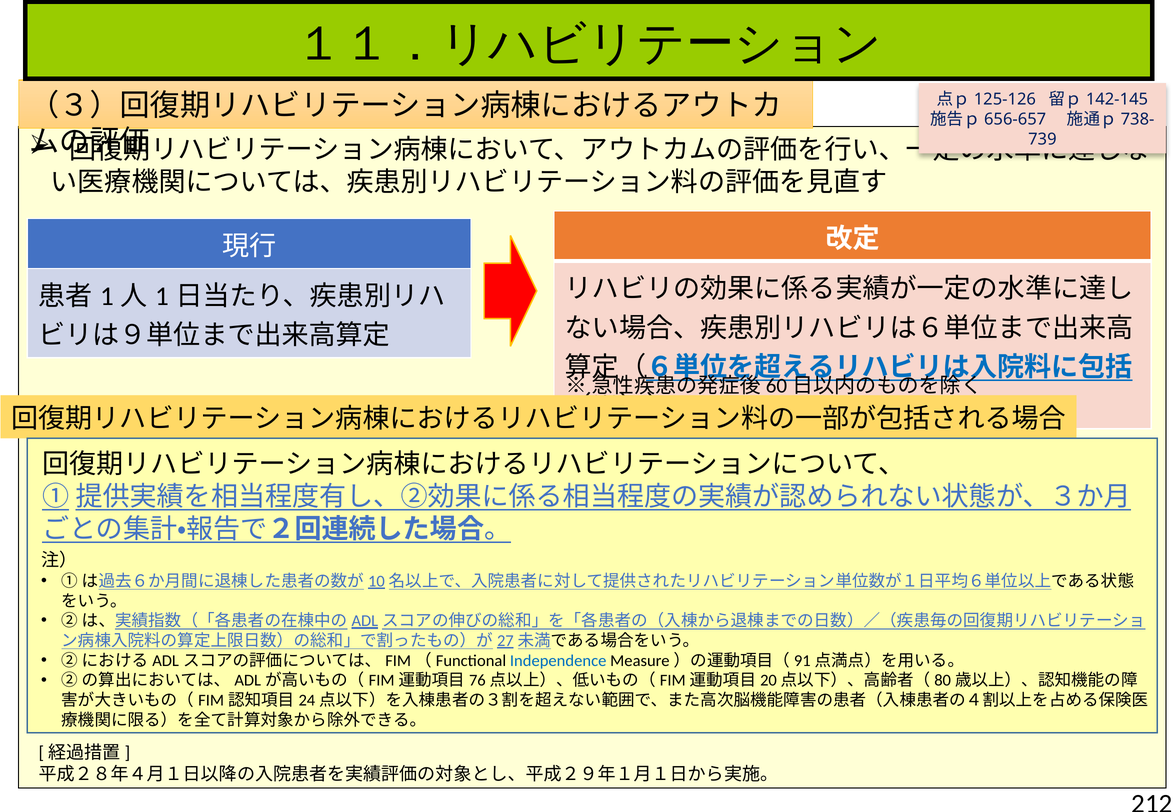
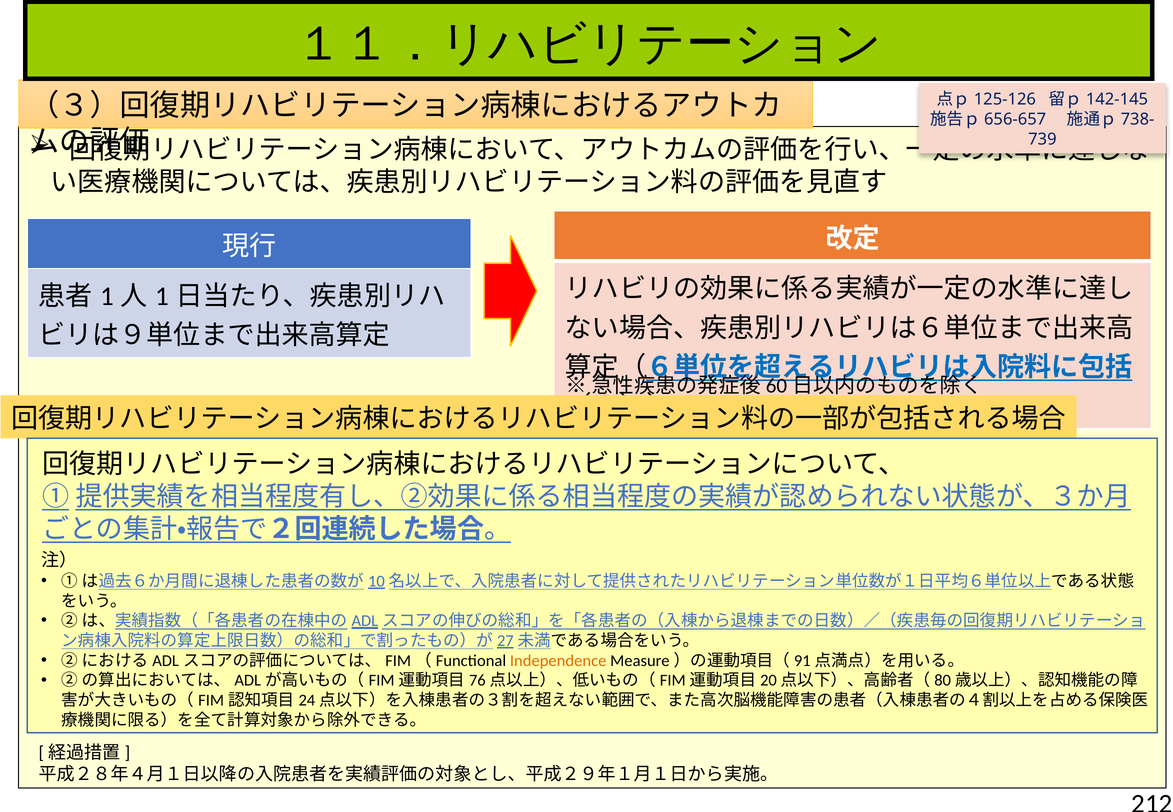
Independence colour: blue -> orange (558, 661)
